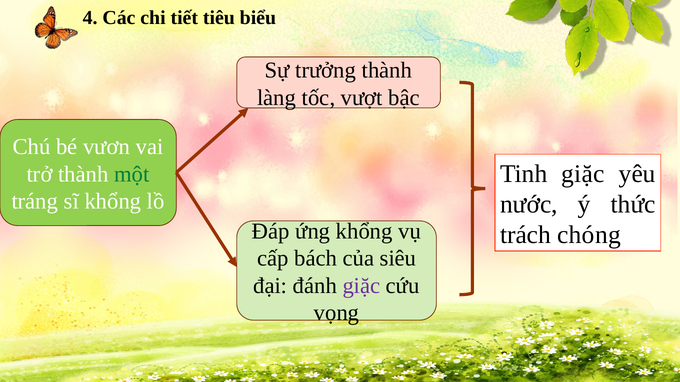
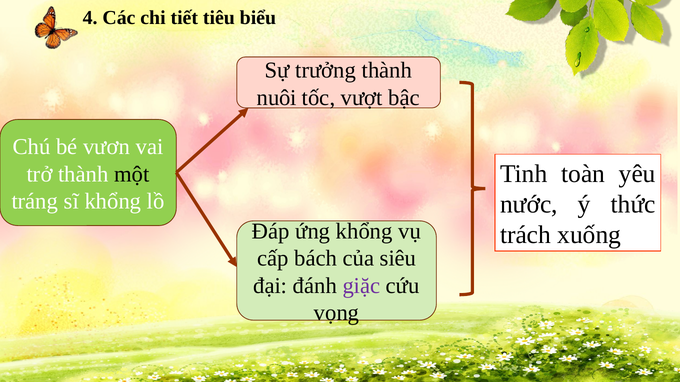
làng: làng -> nuôi (277, 98)
Tinh giặc: giặc -> toàn (583, 174)
một colour: green -> black (132, 174)
chóng: chóng -> xuống (589, 235)
